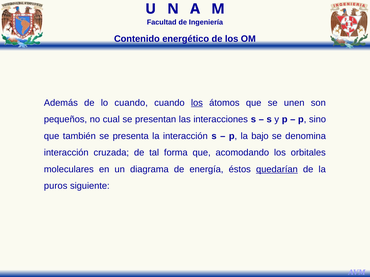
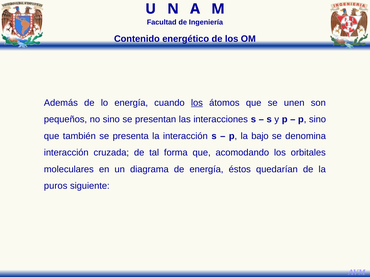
lo cuando: cuando -> energía (131, 103)
no cual: cual -> sino (111, 120)
quedarían underline: present -> none (277, 170)
